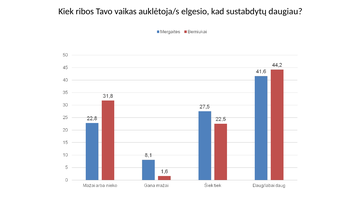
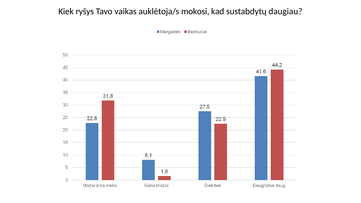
ribos: ribos -> ryšys (85, 11)
elgesio: elgesio -> mokosi (195, 11)
